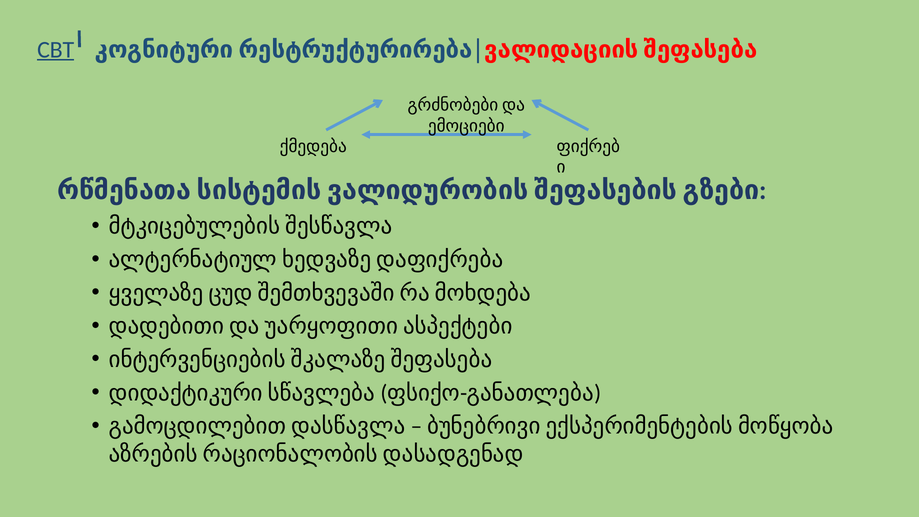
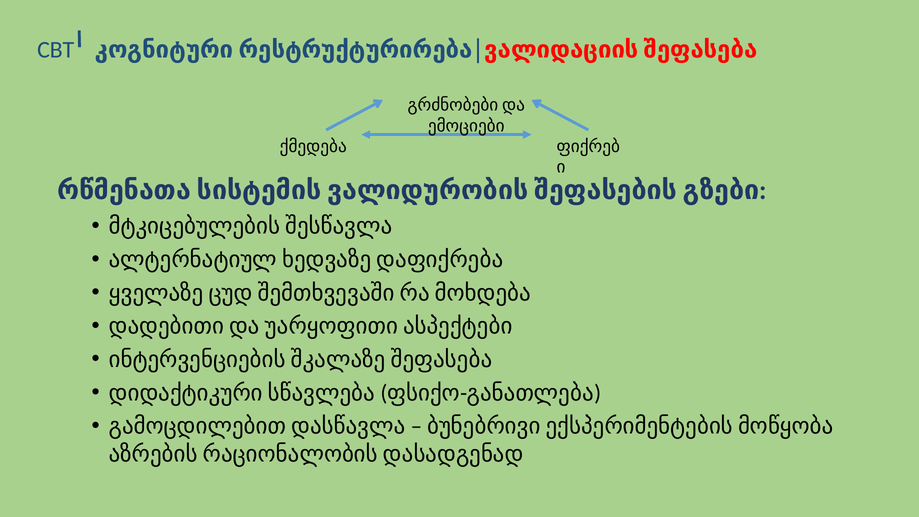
CBT underline: present -> none (56, 50)
